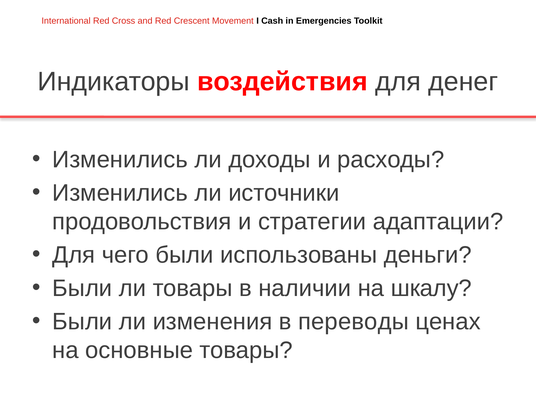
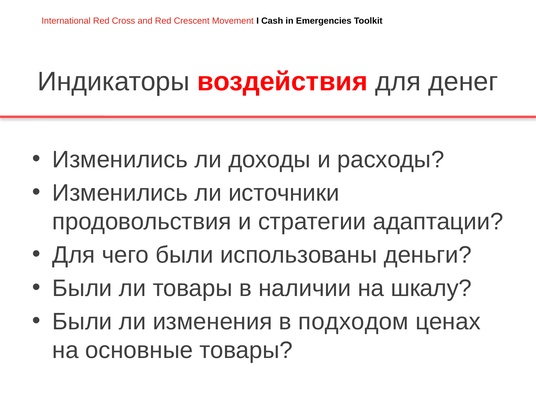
переводы: переводы -> подходом (353, 322)
